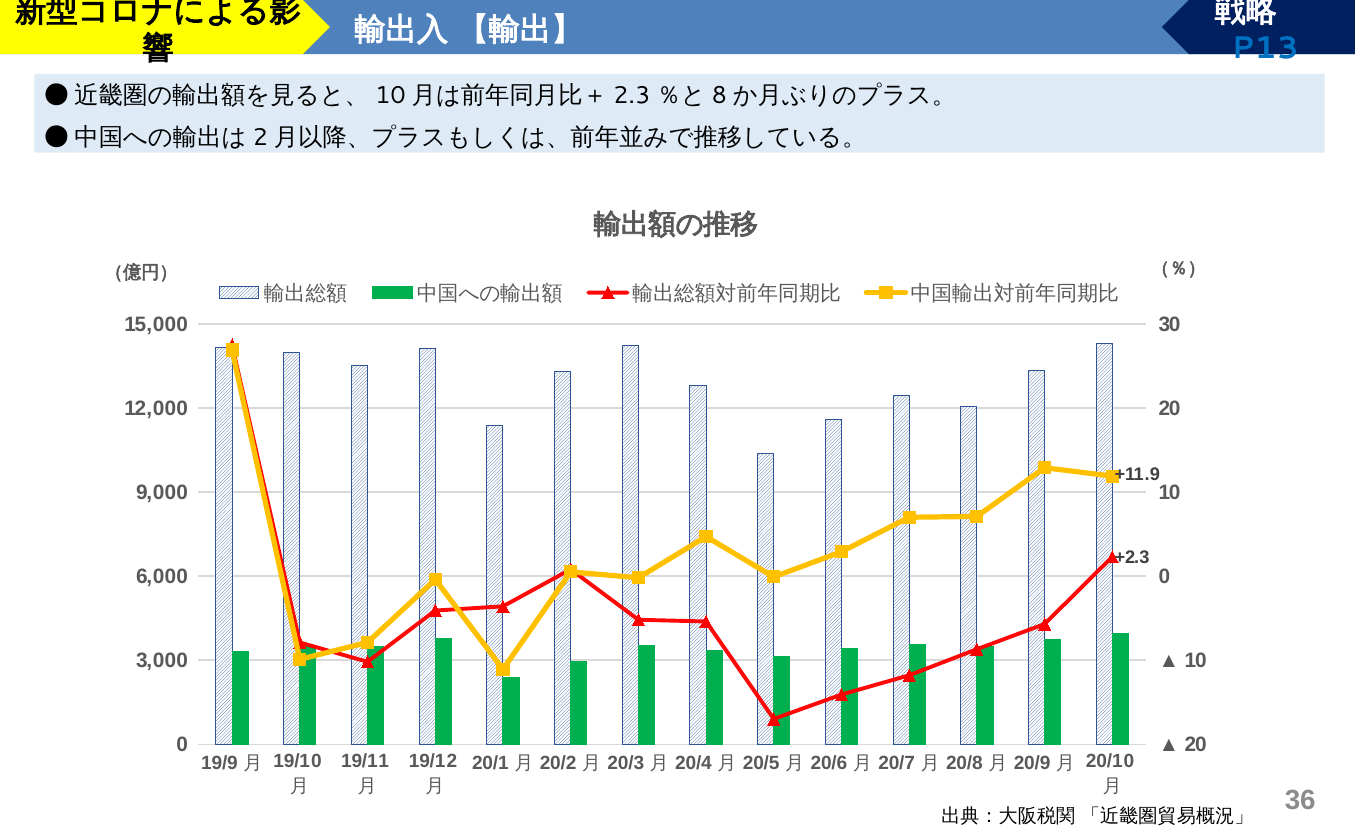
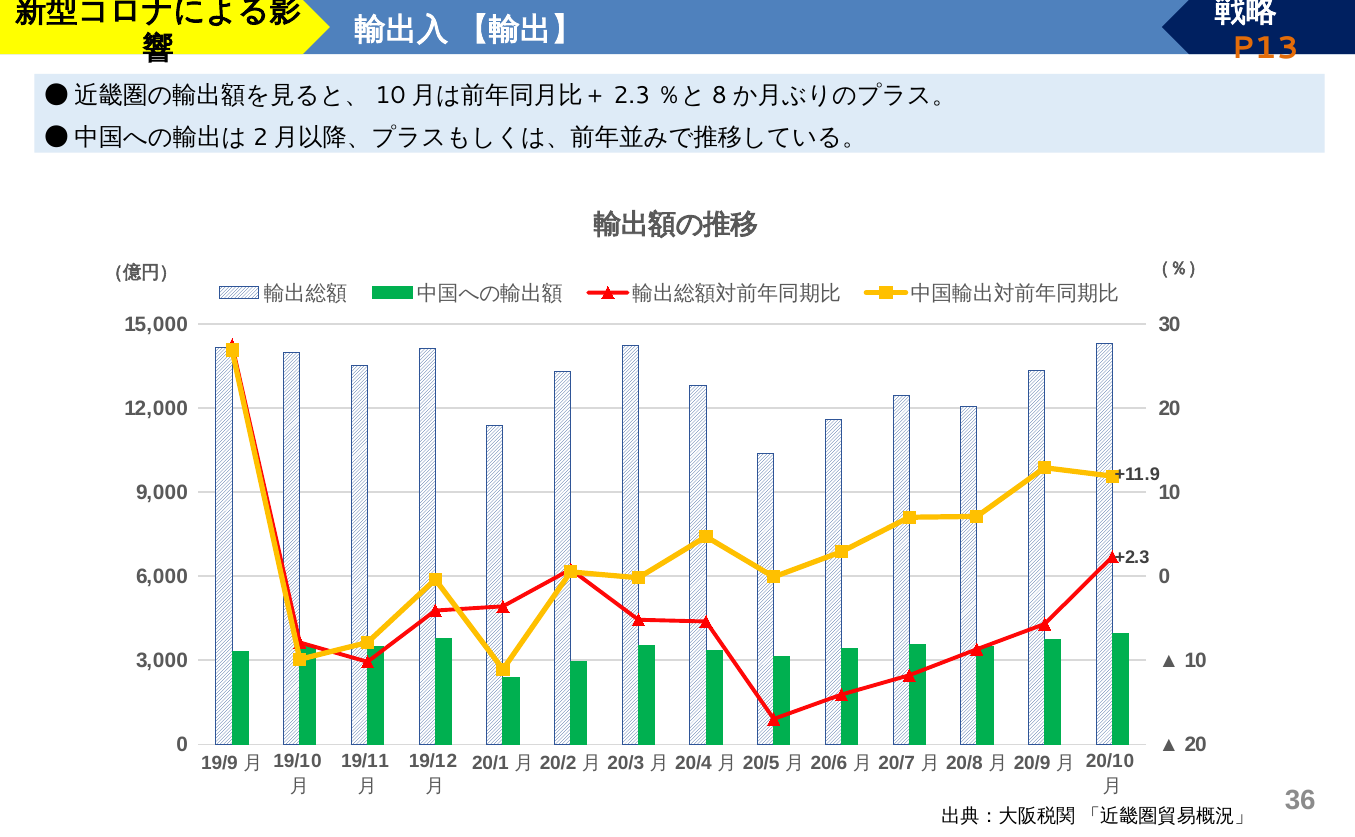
P13 colour: blue -> orange (1265, 48)
